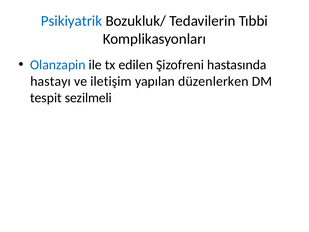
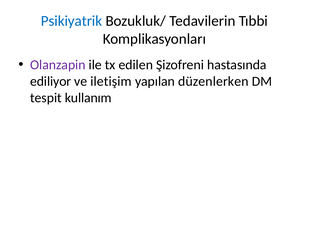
Olanzapin colour: blue -> purple (58, 65)
hastayı: hastayı -> ediliyor (51, 81)
sezilmeli: sezilmeli -> kullanım (88, 98)
